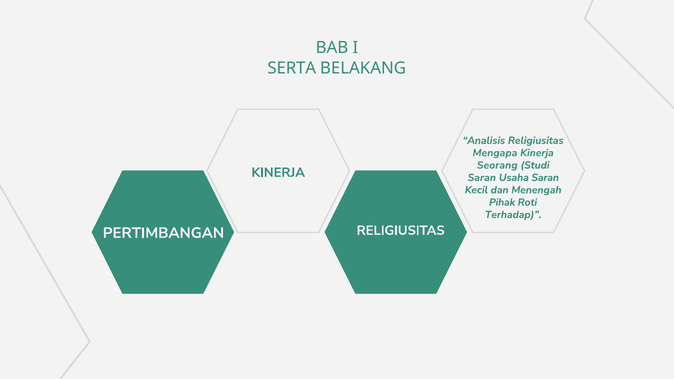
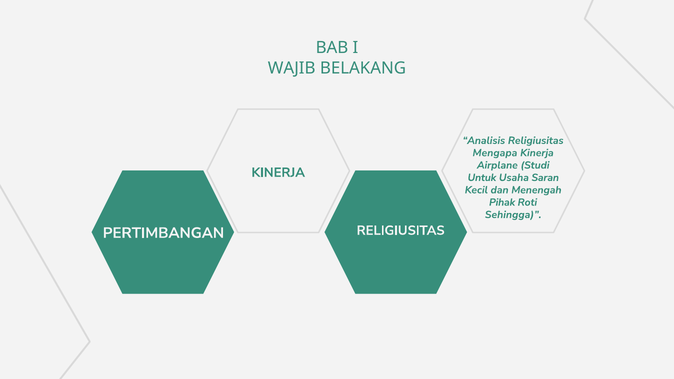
SERTA: SERTA -> WAJIB (292, 68)
Seorang: Seorang -> Airplane (497, 165)
Saran: Saran -> Untuk (482, 178)
Terhadap: Terhadap -> Sehingga (513, 215)
